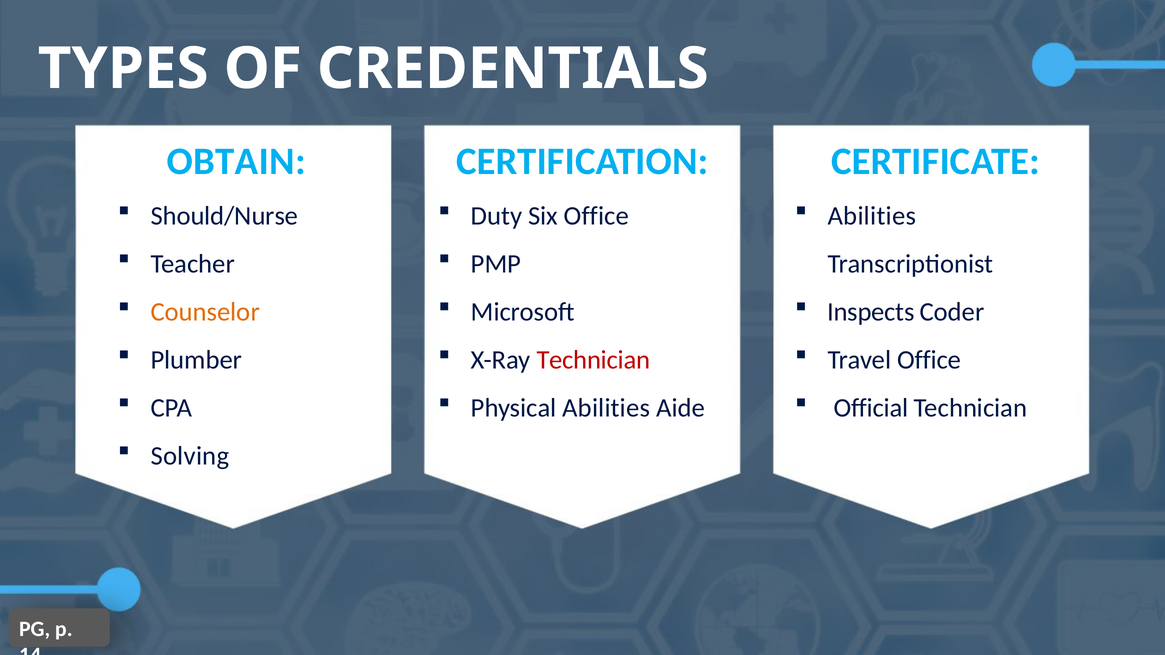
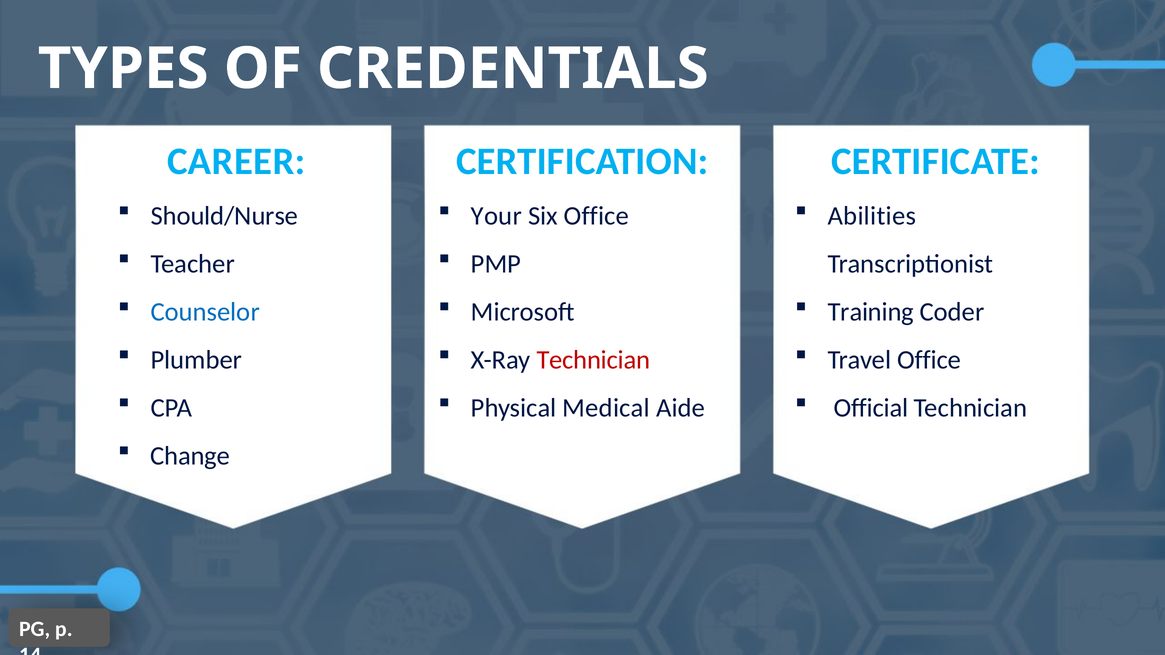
OBTAIN: OBTAIN -> CAREER (236, 161)
Duty: Duty -> Your (496, 216)
Counselor colour: orange -> blue (205, 312)
Inspects: Inspects -> Training (871, 312)
Physical Abilities: Abilities -> Medical (606, 408)
Solving: Solving -> Change (190, 456)
